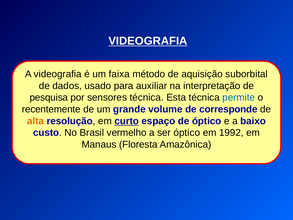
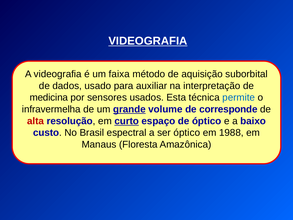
pesquisa: pesquisa -> medicina (49, 97)
sensores técnica: técnica -> usados (147, 97)
recentemente: recentemente -> infravermelha (51, 109)
grande underline: none -> present (129, 109)
alta colour: orange -> red (35, 121)
vermelho: vermelho -> espectral (127, 133)
1992: 1992 -> 1988 (231, 133)
